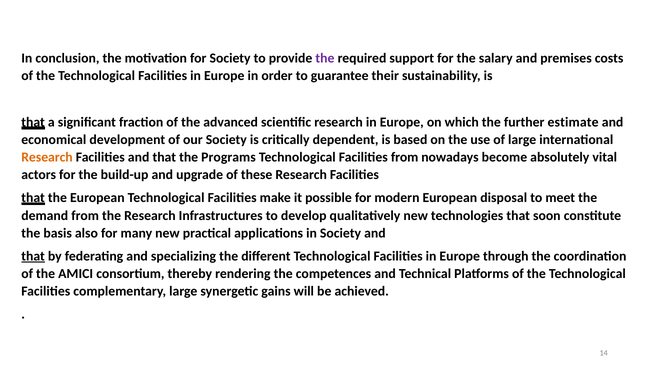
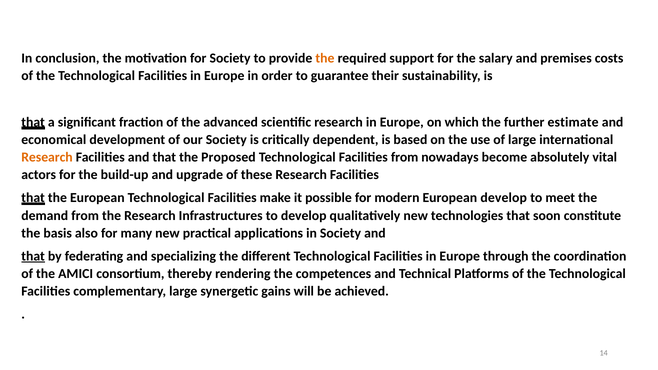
the colour: purple -> orange (325, 58)
Programs: Programs -> Proposed (228, 157)
European disposal: disposal -> develop (504, 198)
